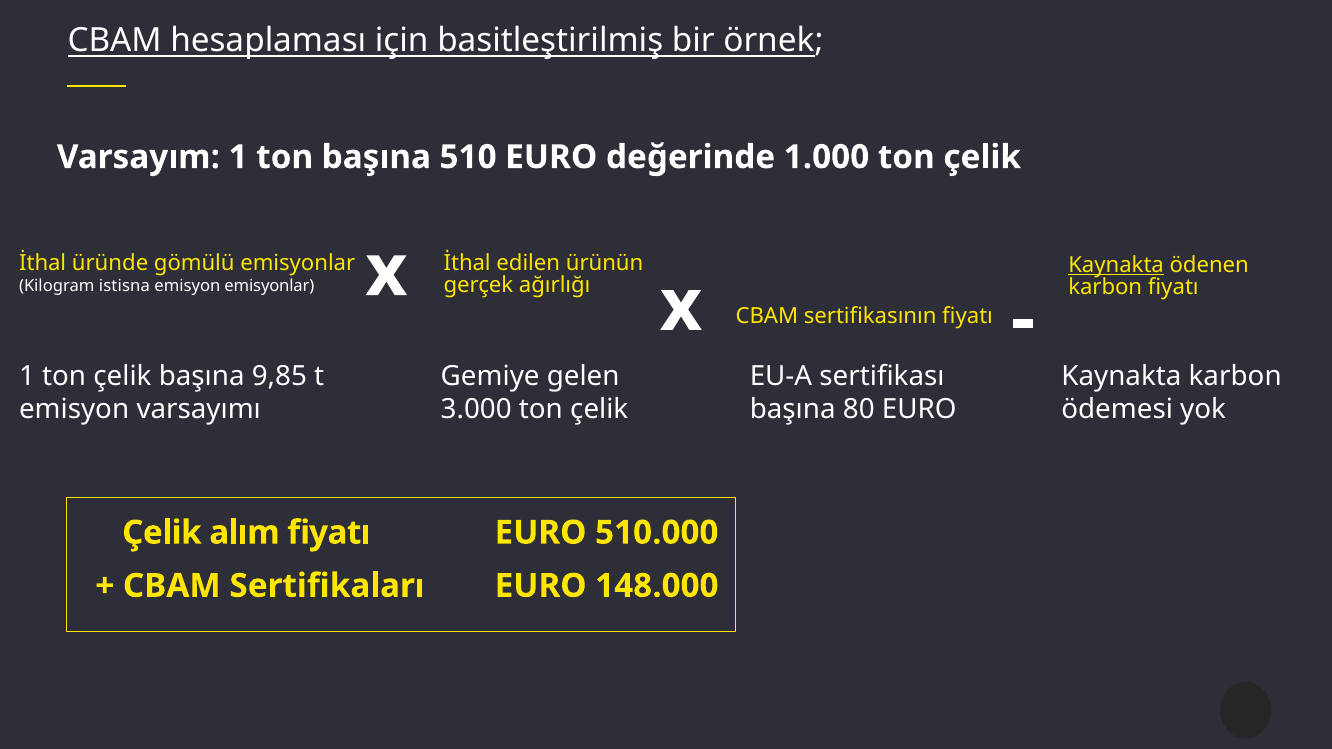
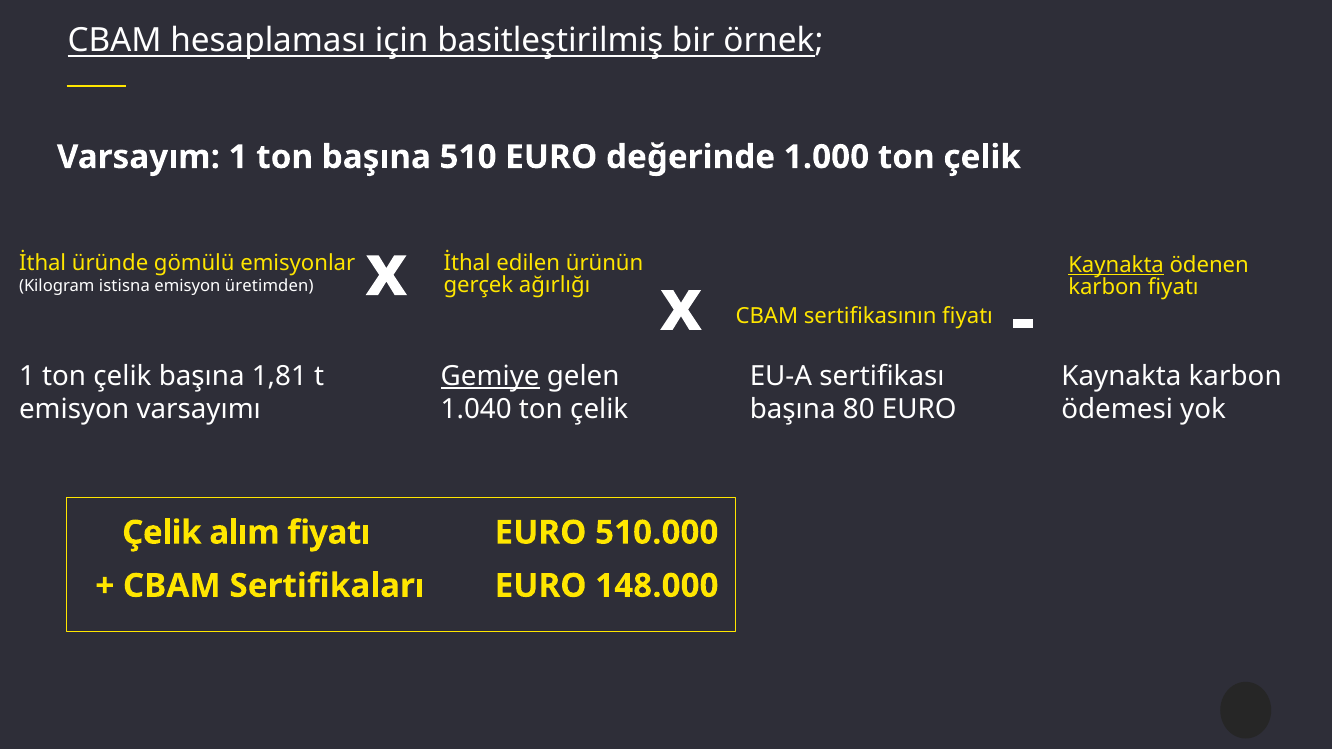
emisyon emisyonlar: emisyonlar -> üretimden (269, 286)
9,85: 9,85 -> 1,81 (279, 376)
Gemiye underline: none -> present (490, 376)
3.000: 3.000 -> 1.040 (476, 409)
